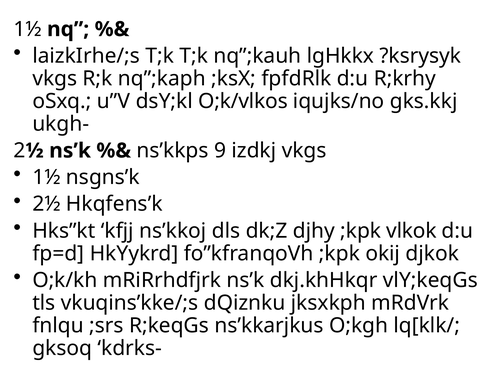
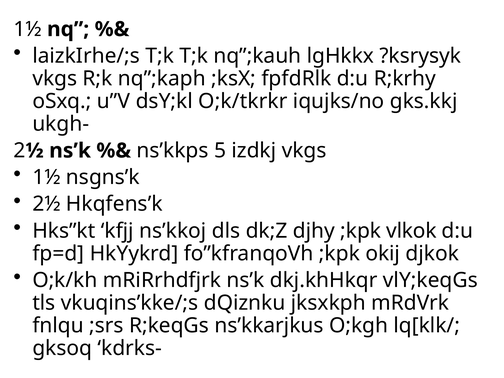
O;k/vlkos: O;k/vlkos -> O;k/tkrkr (243, 101)
9: 9 -> 5 (220, 151)
